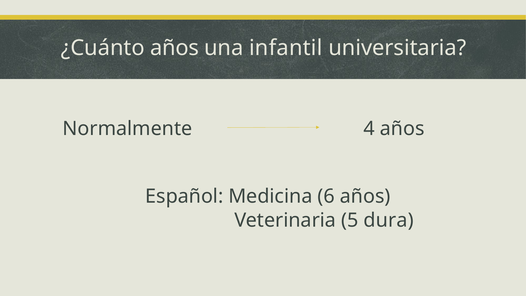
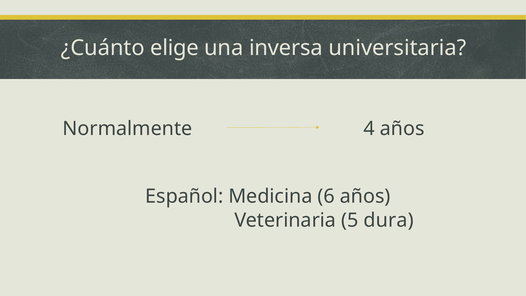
¿Cuánto años: años -> elige (175, 48)
infantil: infantil -> inversa (286, 48)
